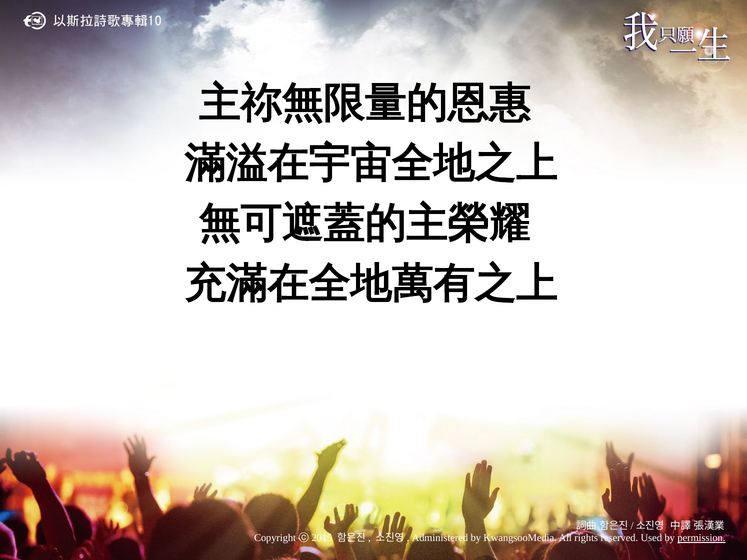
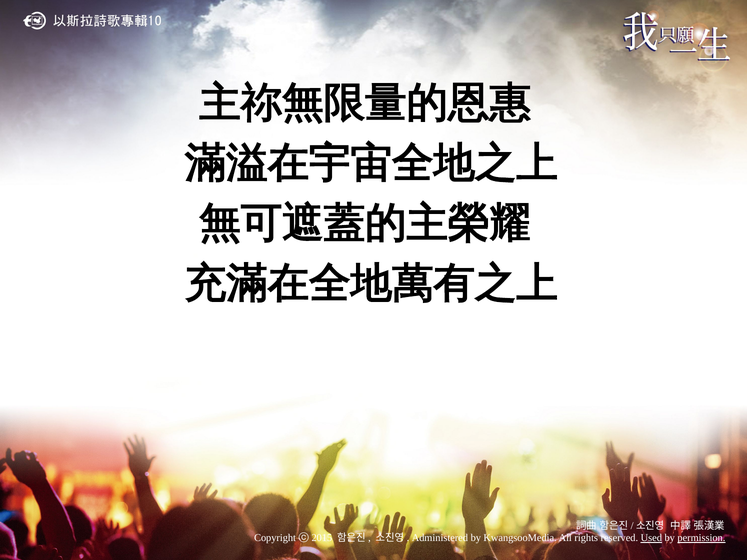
Used underline: none -> present (651, 538)
